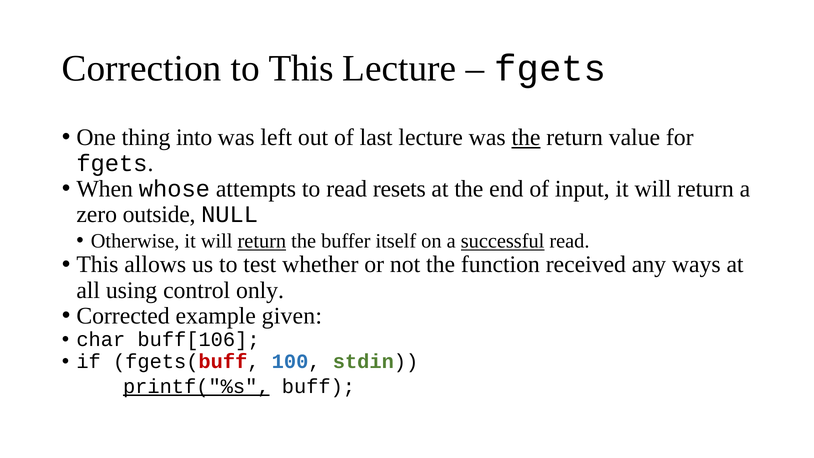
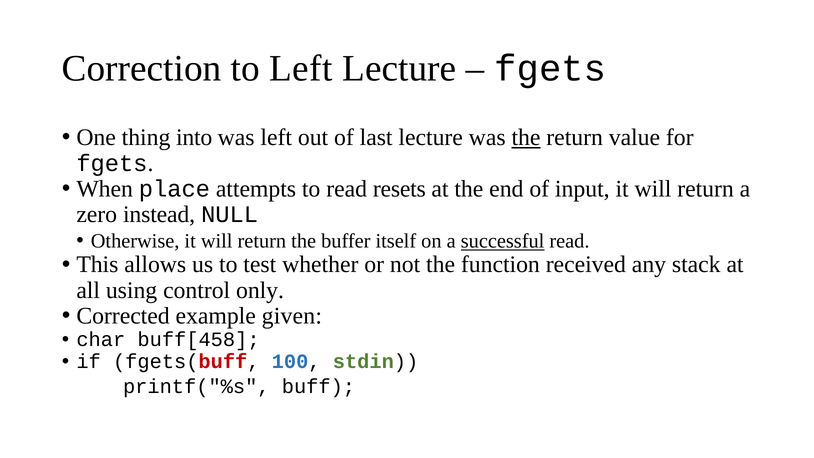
to This: This -> Left (301, 68)
whose: whose -> place (174, 189)
outside: outside -> instead (159, 214)
return underline: present -> none (262, 241)
ways: ways -> stack (696, 265)
buff[106: buff[106 -> buff[458 (199, 340)
printf("%s underline: present -> none (196, 386)
